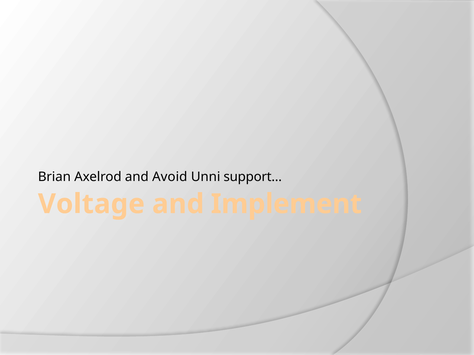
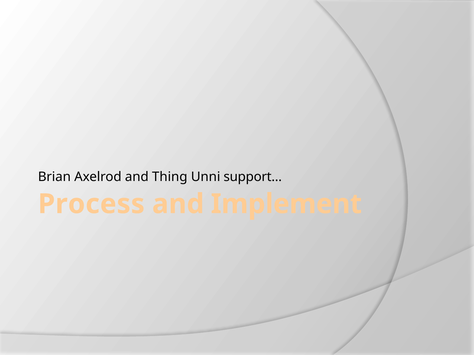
Avoid: Avoid -> Thing (170, 177)
Voltage: Voltage -> Process (91, 204)
